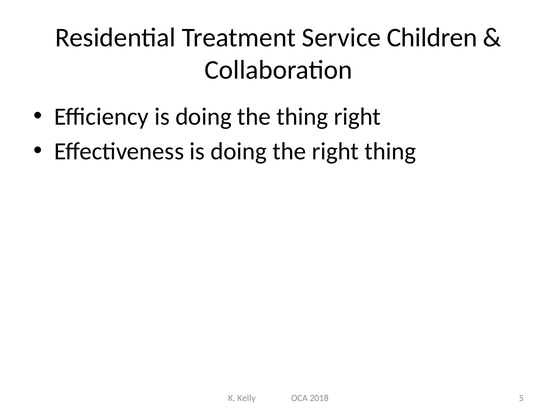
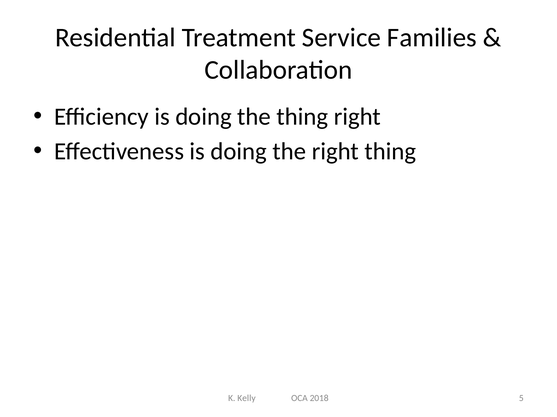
Children: Children -> Families (432, 38)
